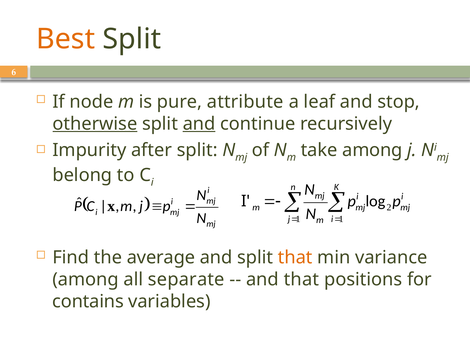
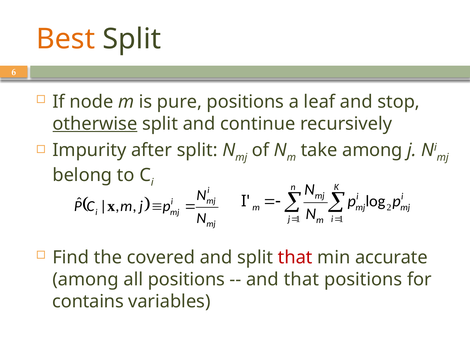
pure attribute: attribute -> positions (245, 102)
and underline: present -> none (199, 124)
average: average -> covered (161, 258)
that colour: orange -> red (295, 258)
variance: variance -> accurate (391, 258)
all separate: separate -> positions (186, 280)
